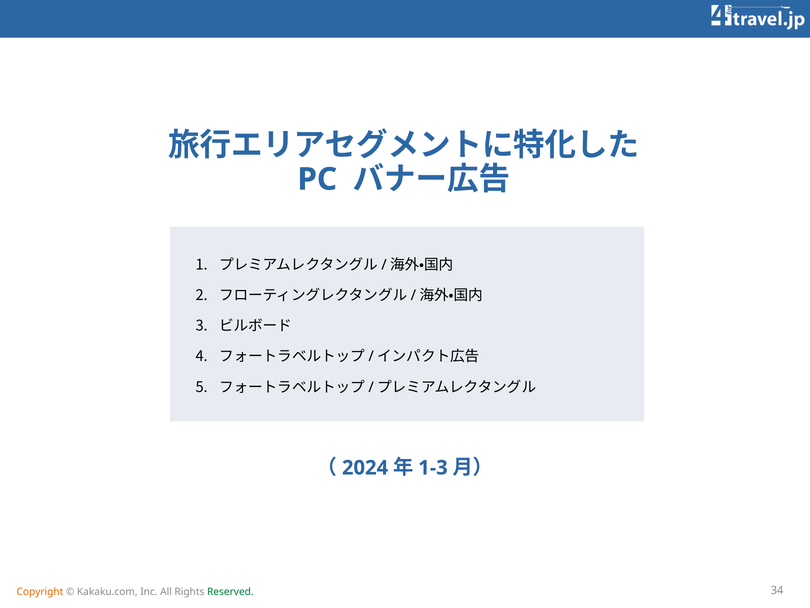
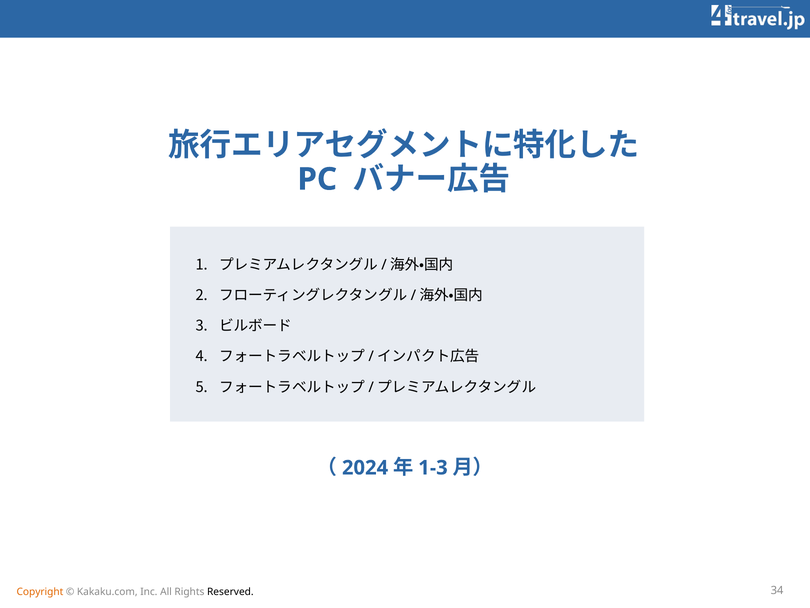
Reserved colour: green -> black (230, 591)
